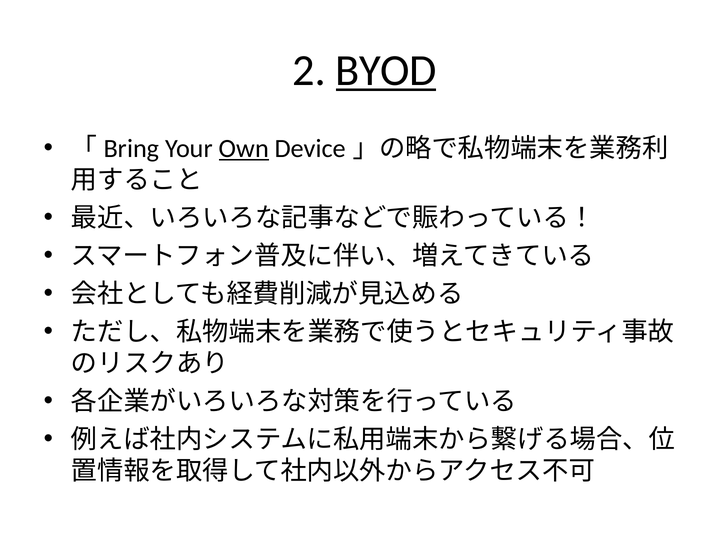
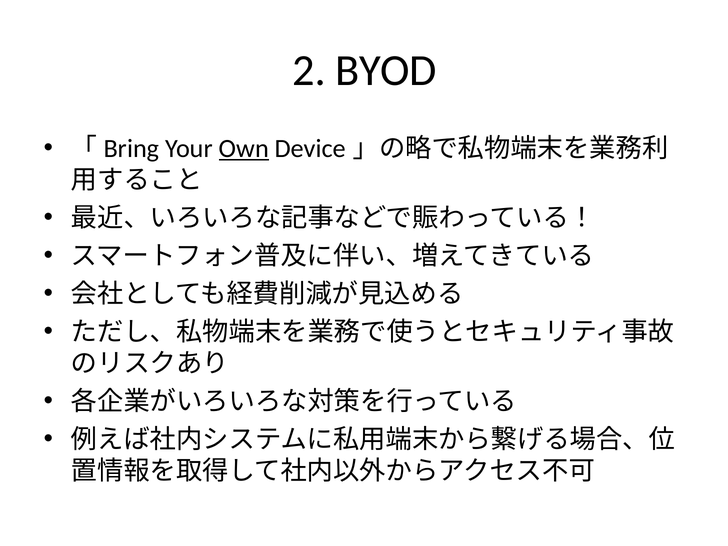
BYOD underline: present -> none (386, 70)
